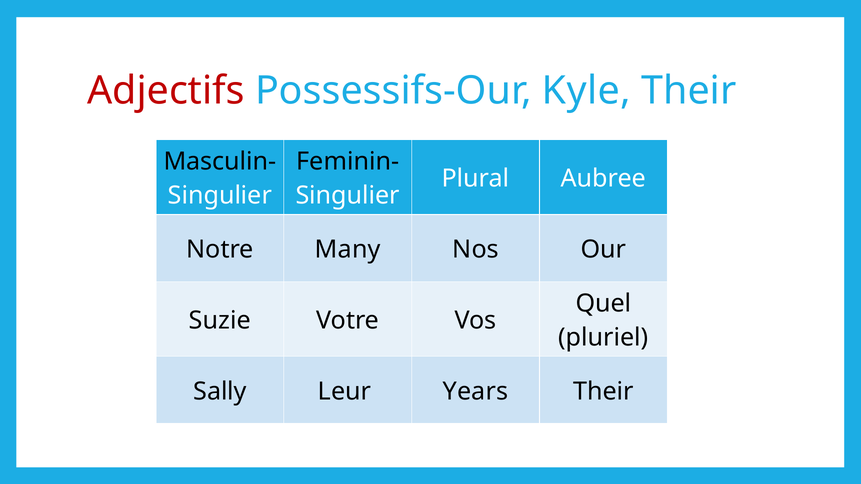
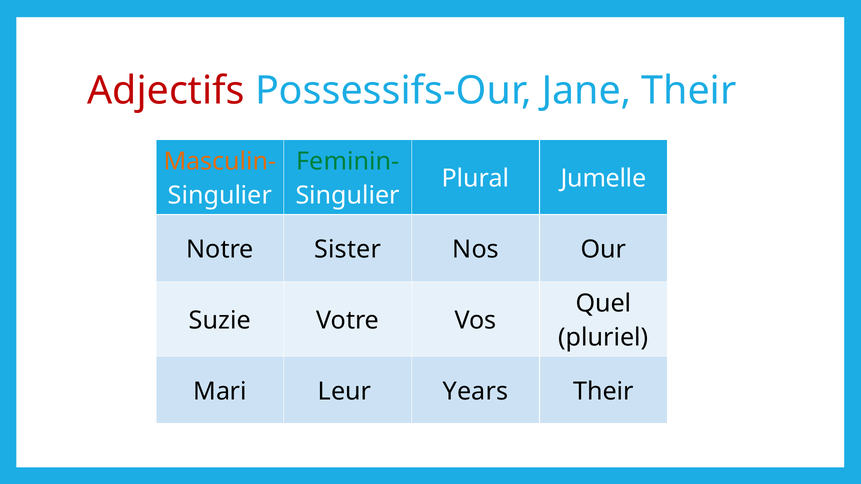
Kyle: Kyle -> Jane (587, 91)
Masculin- colour: black -> orange (220, 162)
Feminin- colour: black -> green (348, 162)
Aubree: Aubree -> Jumelle (603, 179)
Many: Many -> Sister (348, 250)
Sally: Sally -> Mari (220, 392)
